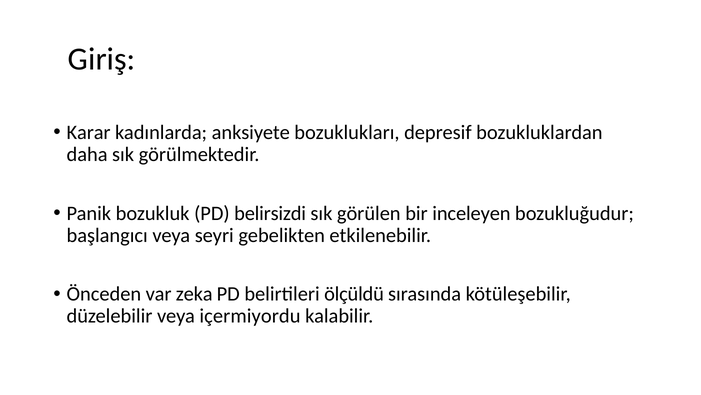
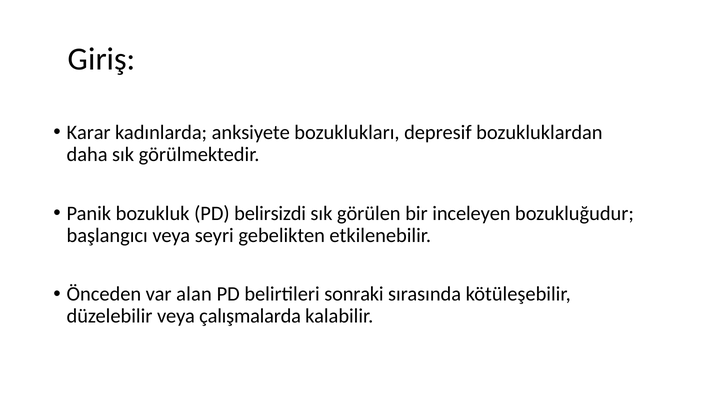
zeka: zeka -> alan (194, 294)
ölçüldü: ölçüldü -> sonraki (354, 294)
içermiyordu: içermiyordu -> çalışmalarda (250, 316)
